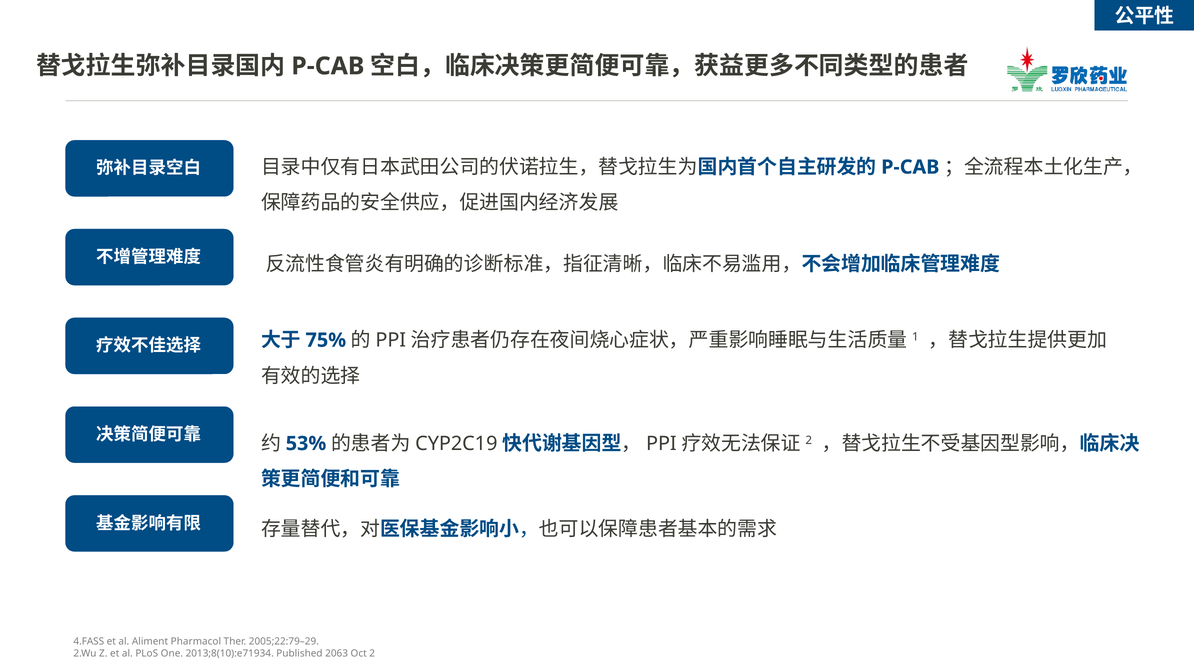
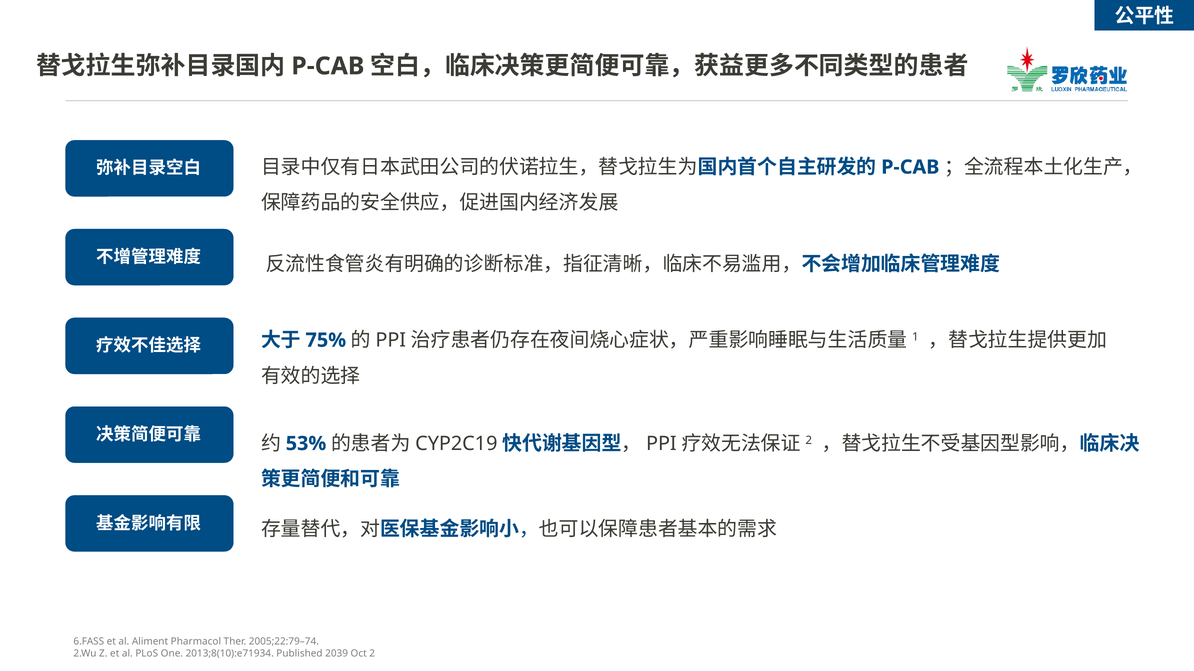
4.FASS: 4.FASS -> 6.FASS (89, 642)
2005;22:79–29: 2005;22:79–29 -> 2005;22:79–74 (284, 642)
2063: 2063 -> 2039 (337, 654)
